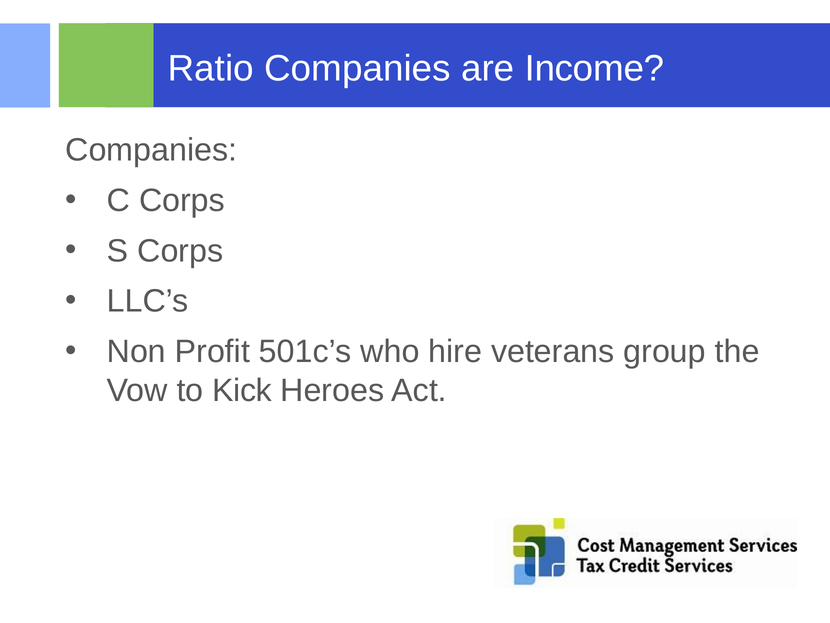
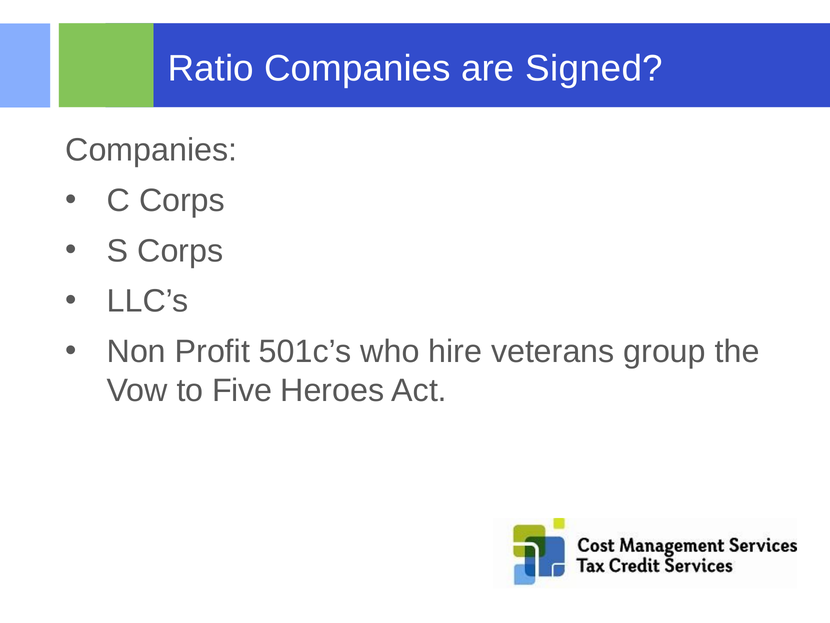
Income: Income -> Signed (594, 68)
Kick: Kick -> Five (242, 390)
